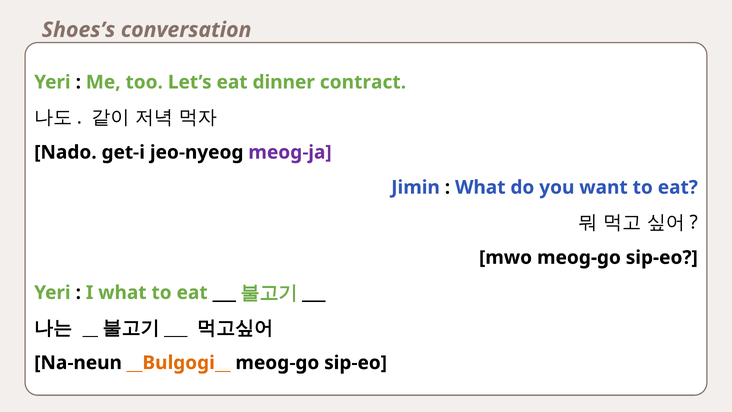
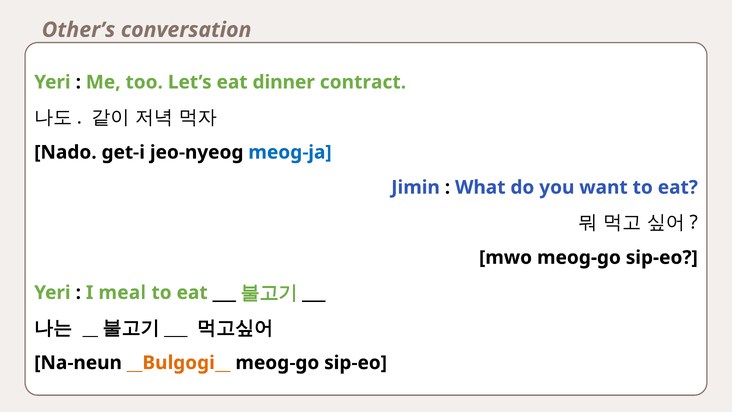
Shoes’s: Shoes’s -> Other’s (78, 30)
meog-ja colour: purple -> blue (290, 152)
I what: what -> meal (122, 292)
